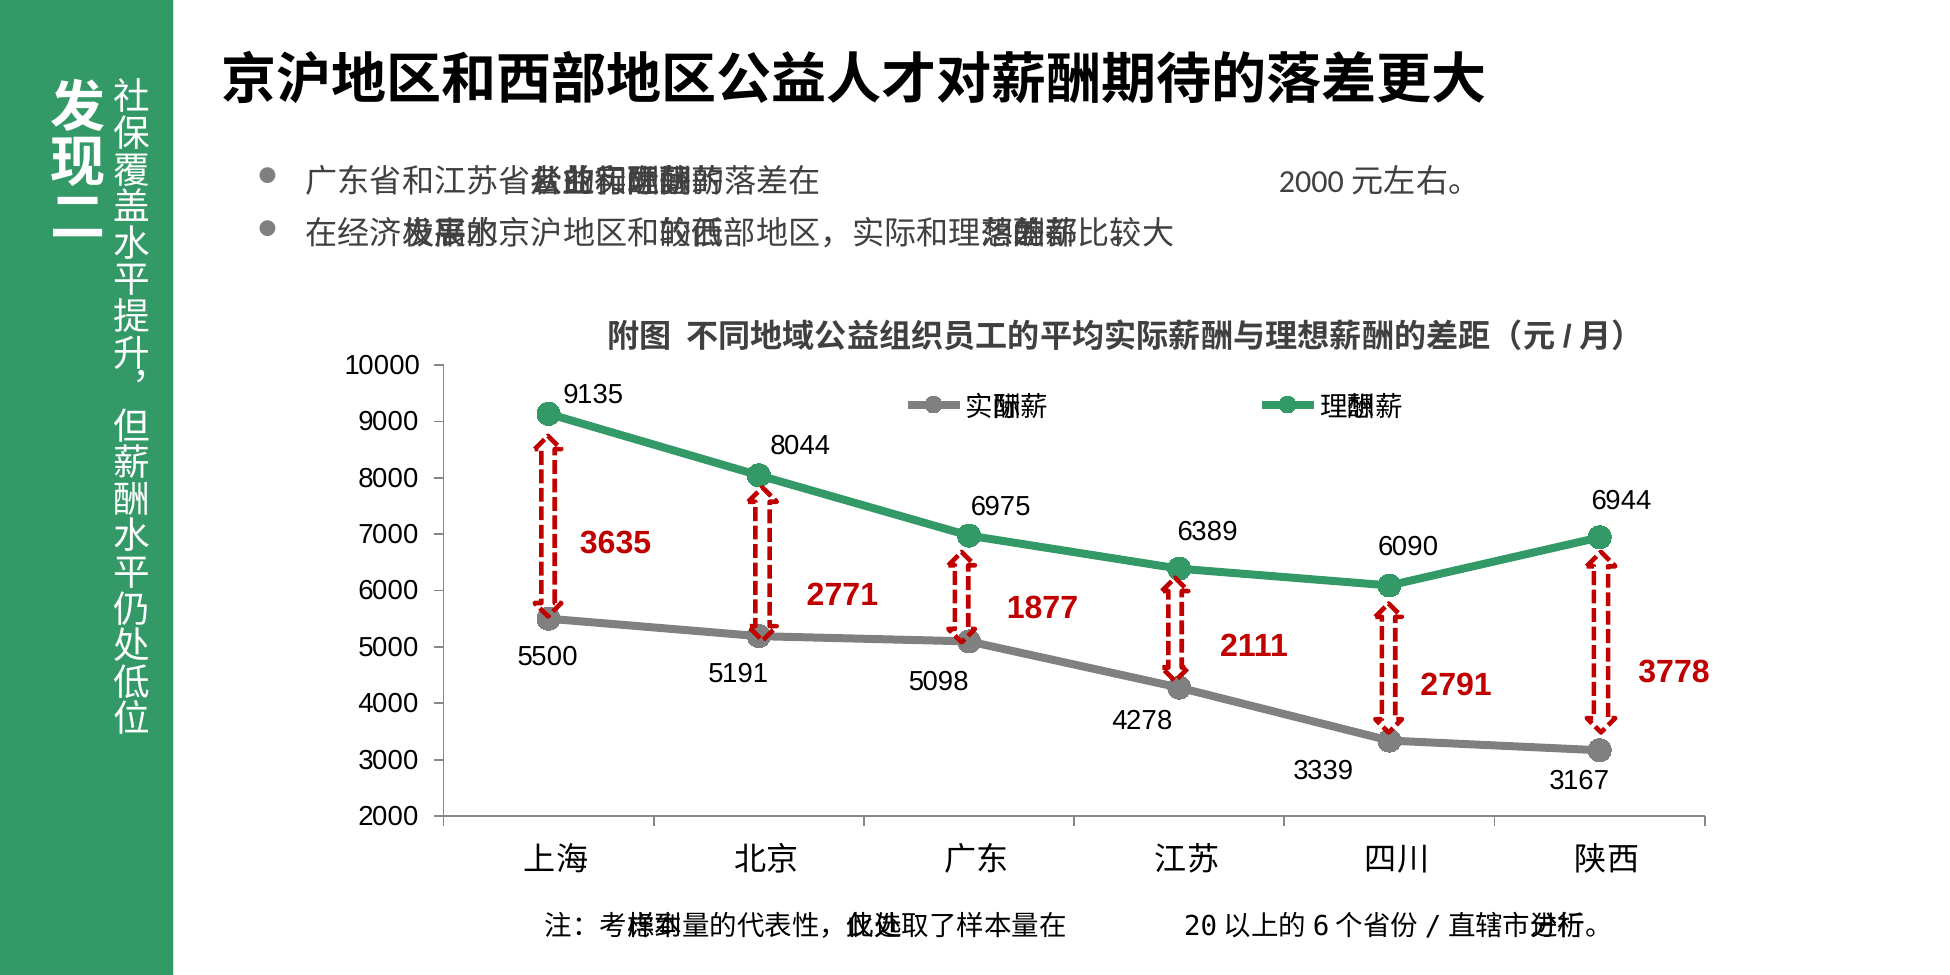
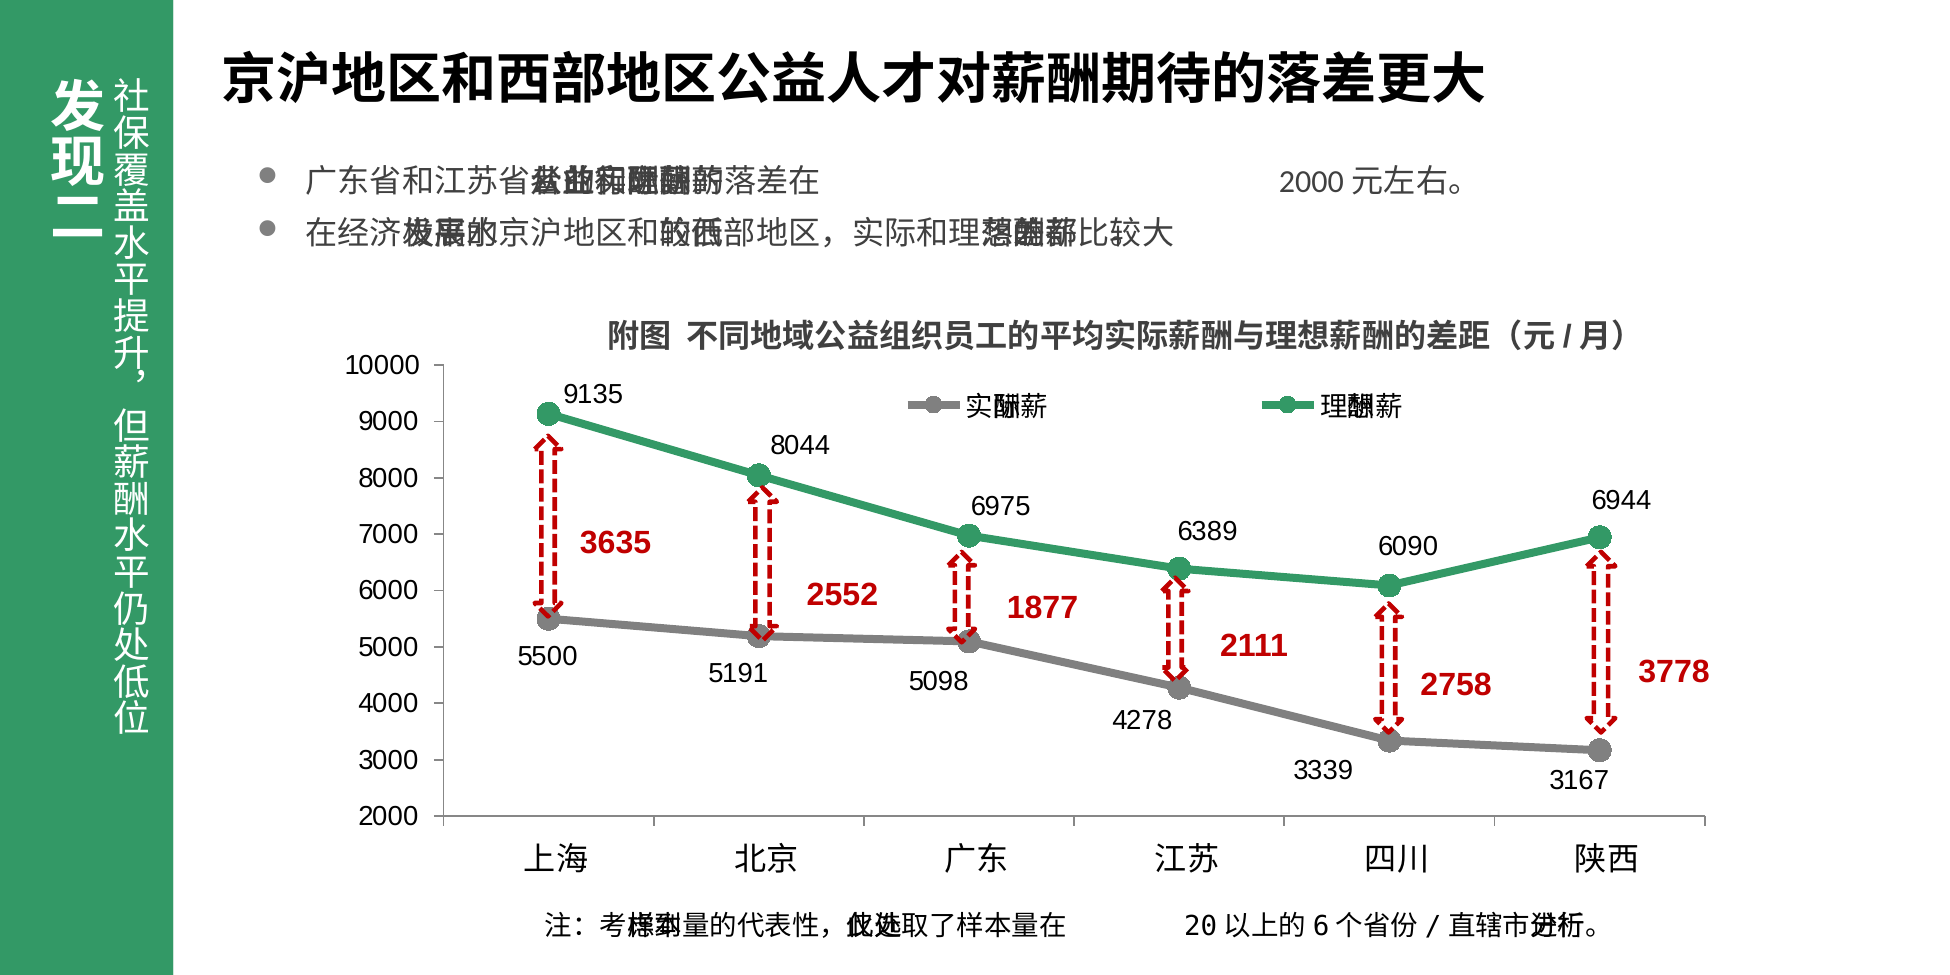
2771: 2771 -> 2552 (842, 595)
2791: 2791 -> 2758 (1456, 685)
